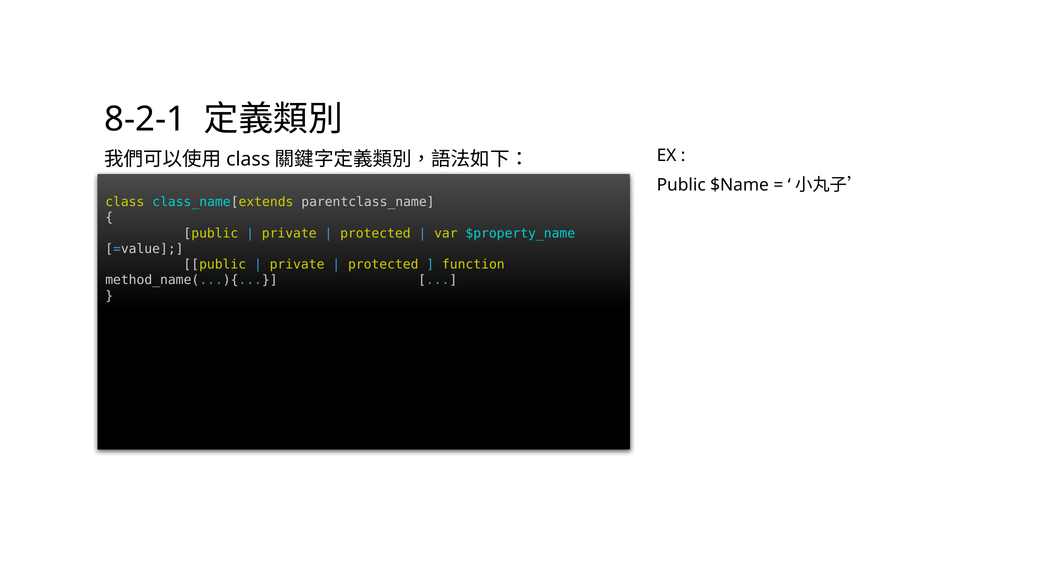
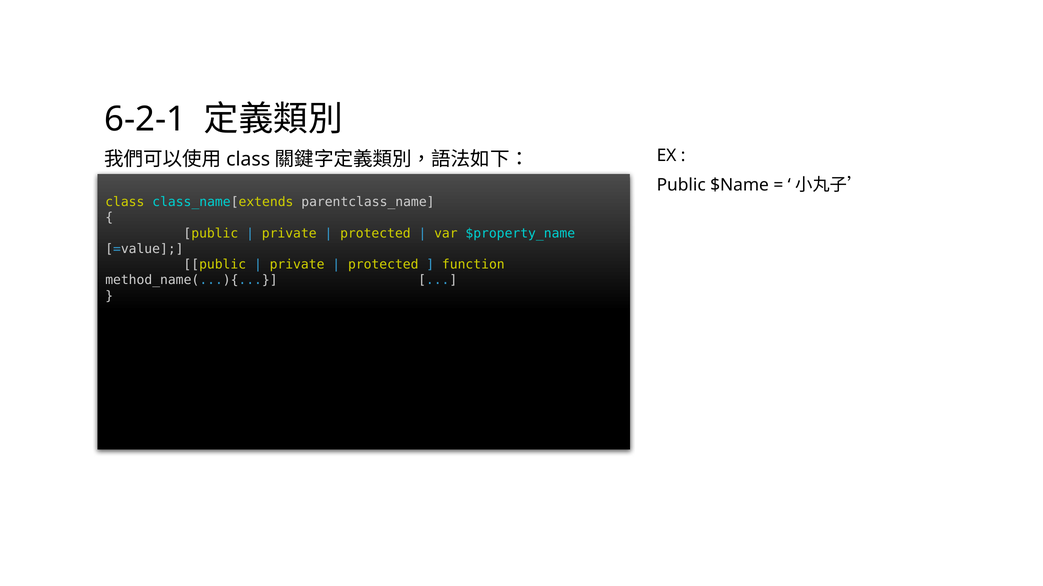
8-2-1: 8-2-1 -> 6-2-1 (145, 120)
